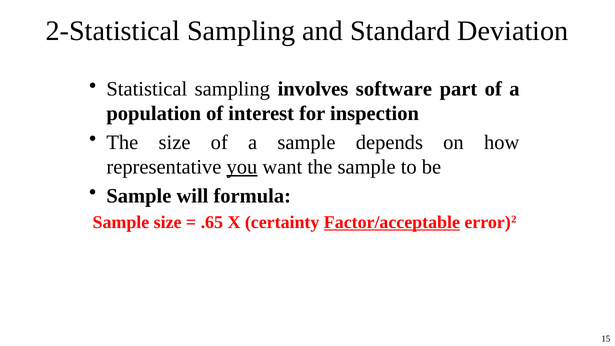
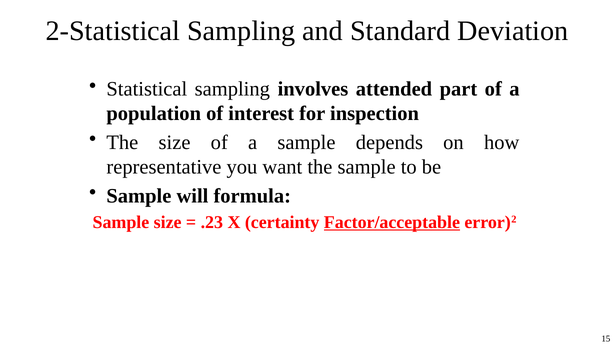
software: software -> attended (394, 89)
you underline: present -> none (242, 167)
.65: .65 -> .23 (212, 222)
